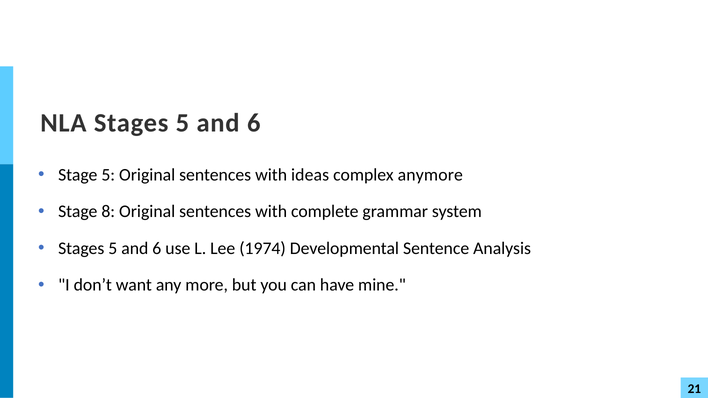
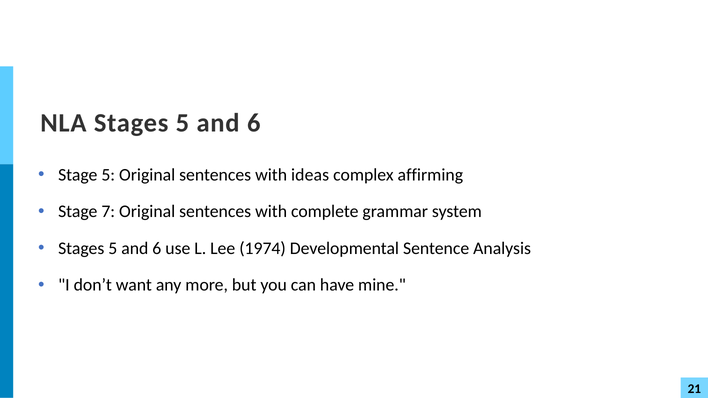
anymore: anymore -> affirming (430, 175)
8: 8 -> 7 (108, 212)
